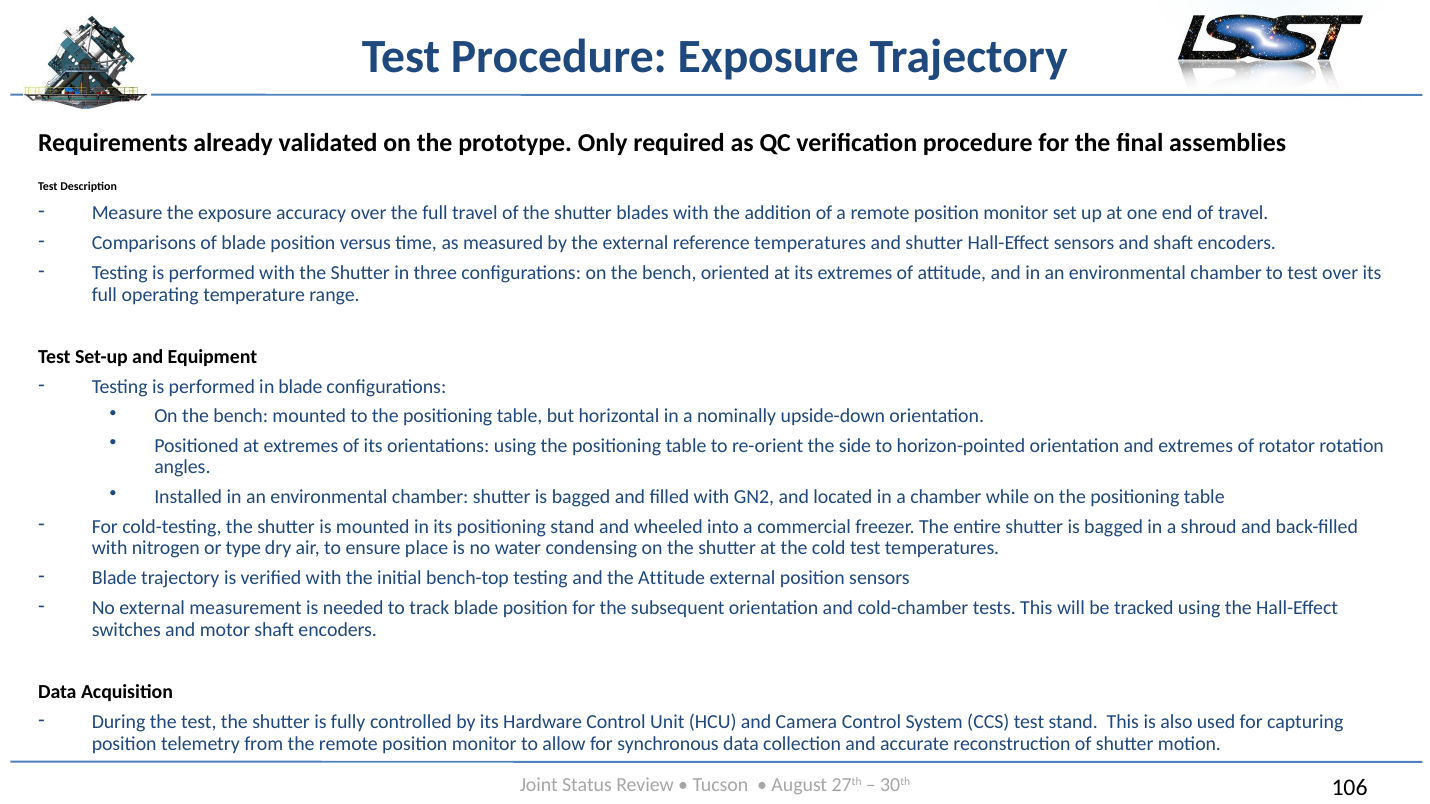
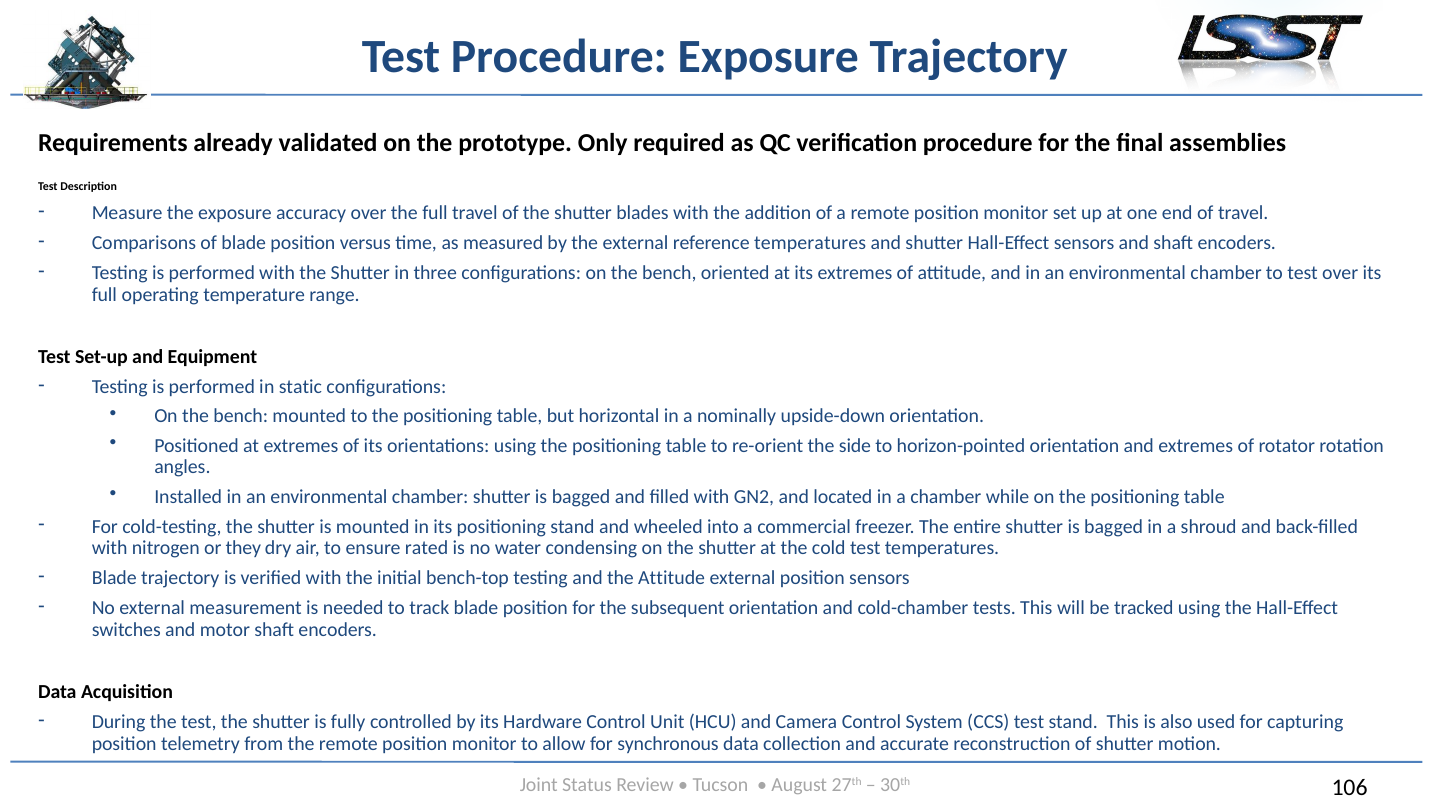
in blade: blade -> static (300, 387)
type: type -> they (243, 548)
place: place -> rated (427, 548)
